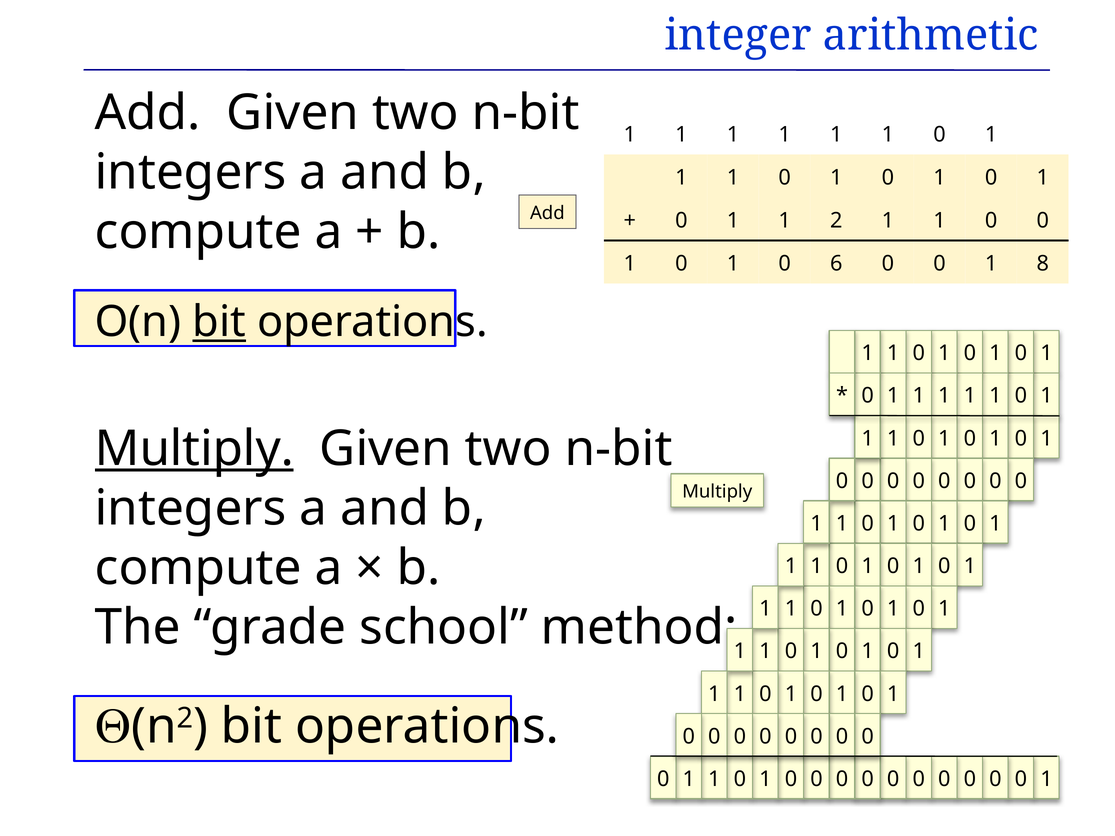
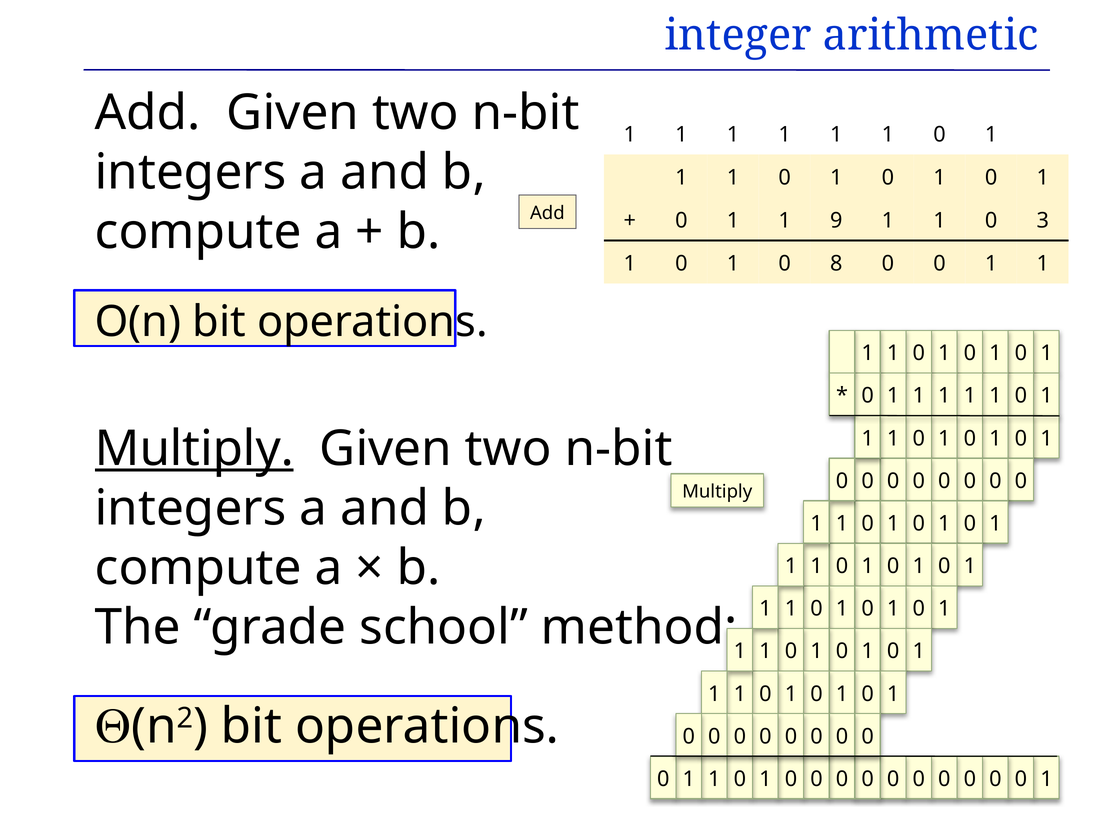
2: 2 -> 9 (836, 220)
0: 0 -> 3 (1043, 220)
6: 6 -> 8 (836, 264)
8: 8 -> 1 (1043, 264)
bit underline: present -> none (219, 322)
